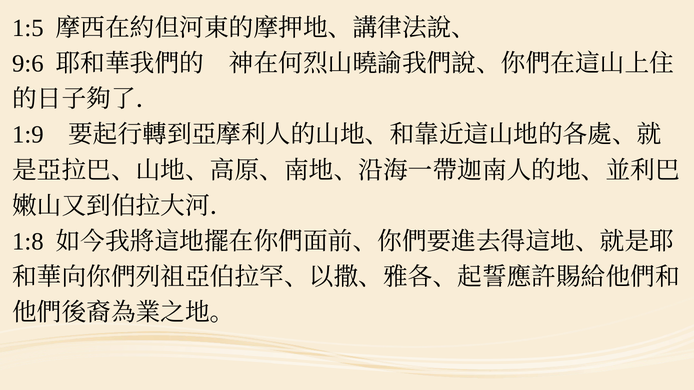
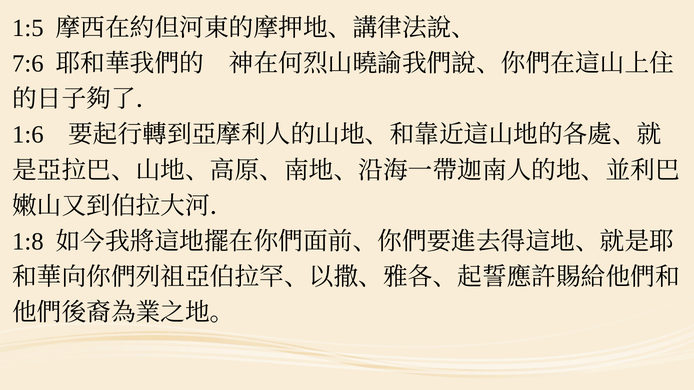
9:6: 9:6 -> 7:6 (28, 64)
1:9: 1:9 -> 1:6 (28, 135)
